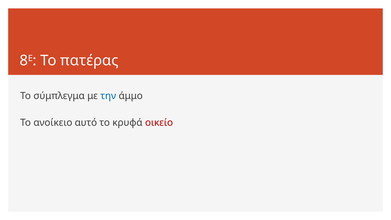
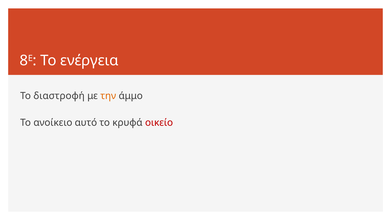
πατέρας: πατέρας -> ενέργεια (89, 61)
σύμπλεγμα: σύμπλεγμα -> διαστροφή (59, 96)
την colour: blue -> orange (108, 96)
